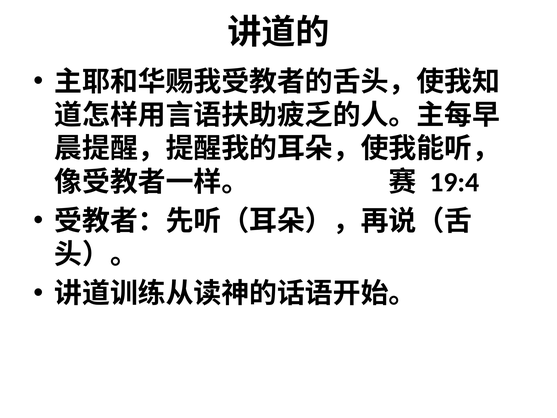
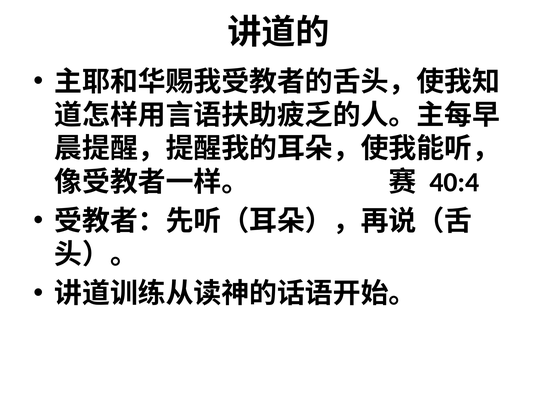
19:4: 19:4 -> 40:4 (454, 182)
